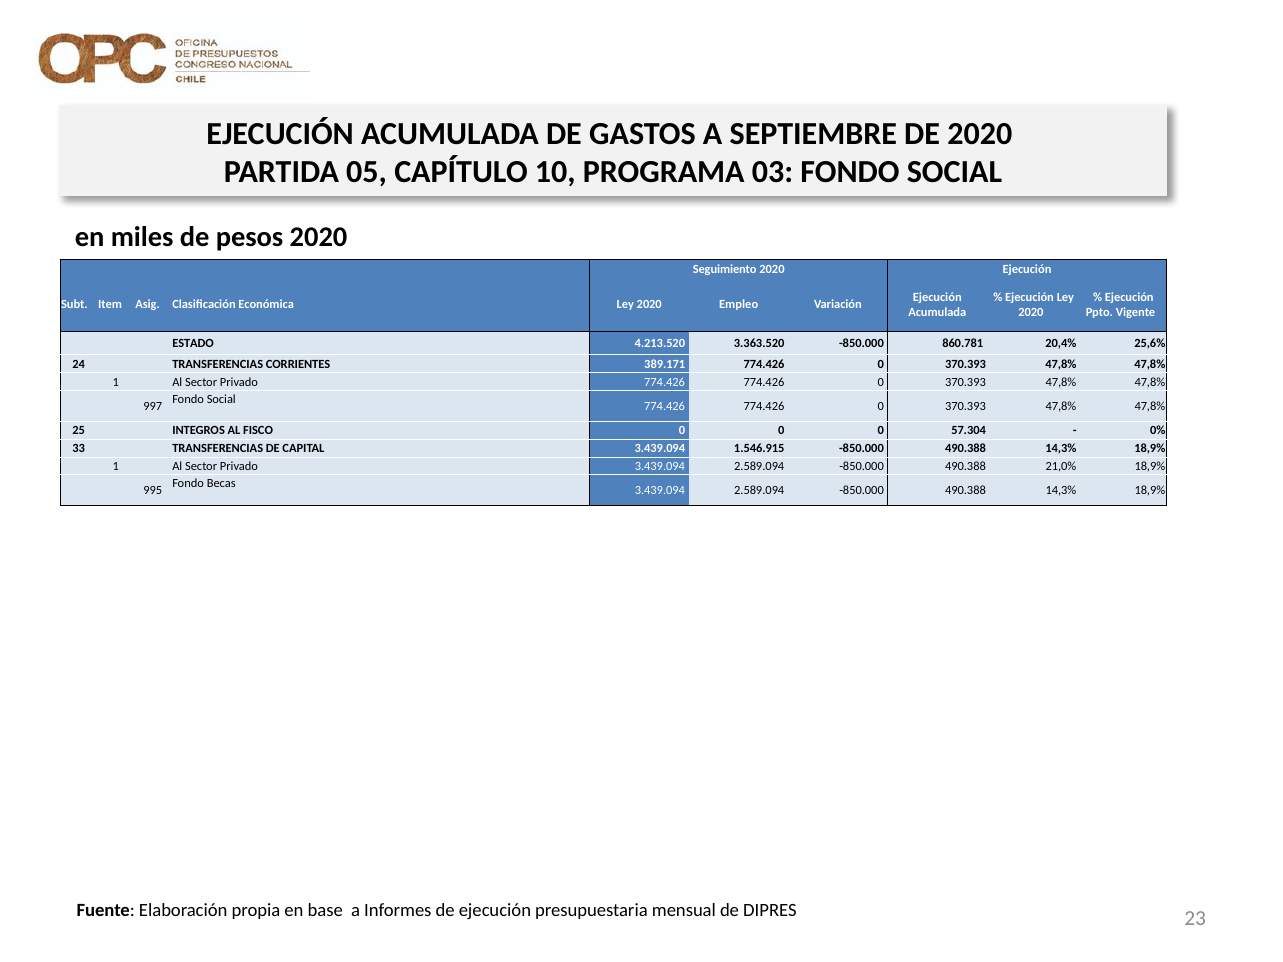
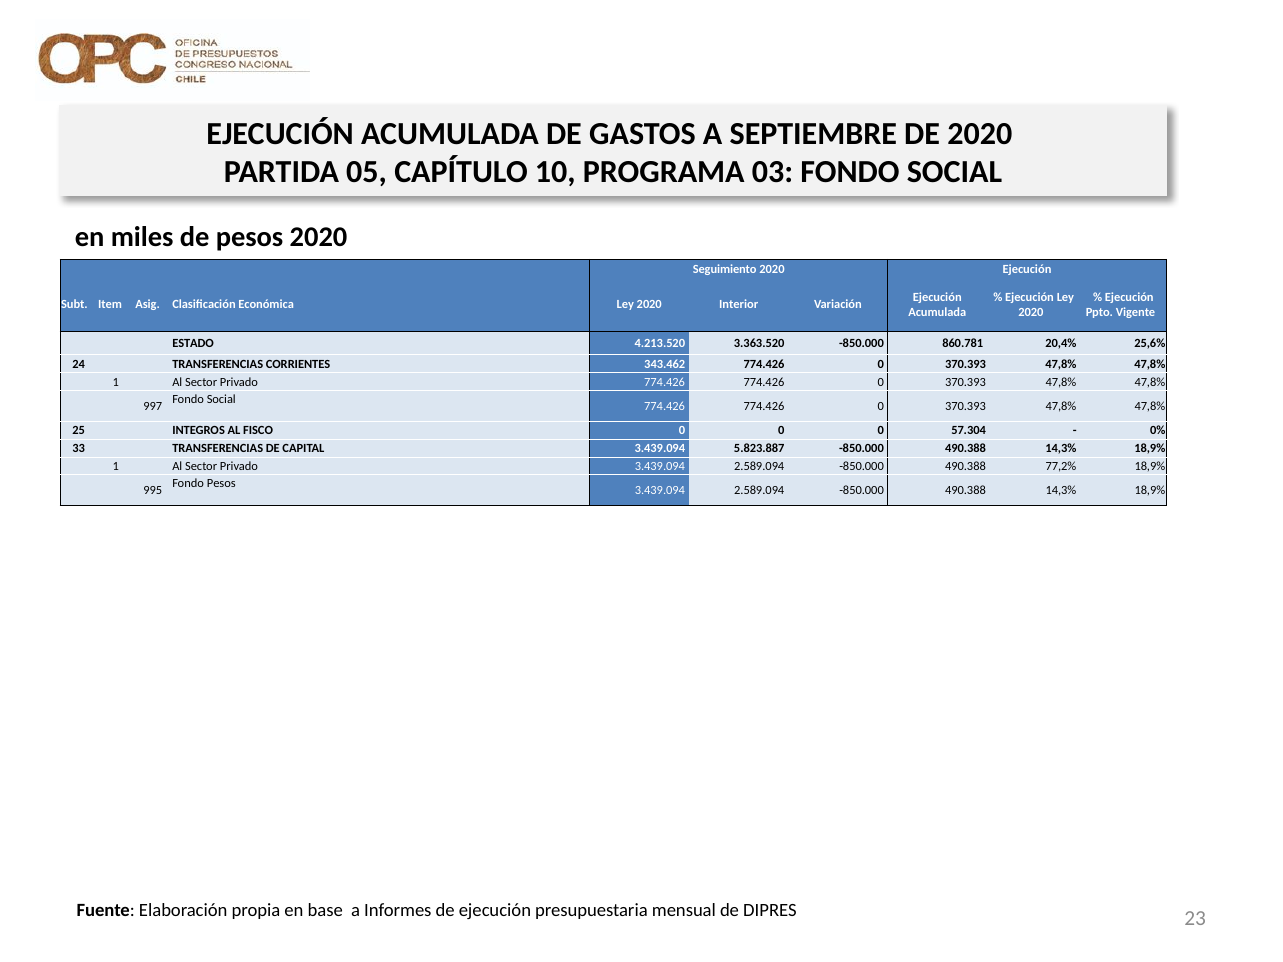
Empleo: Empleo -> Interior (739, 305)
389.171: 389.171 -> 343.462 (665, 364)
1.546.915: 1.546.915 -> 5.823.887 (759, 449)
21,0%: 21,0% -> 77,2% (1061, 467)
Fondo Becas: Becas -> Pesos (221, 484)
